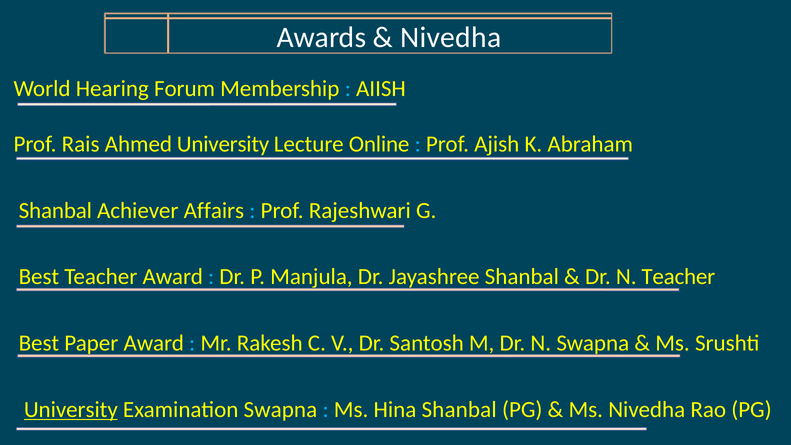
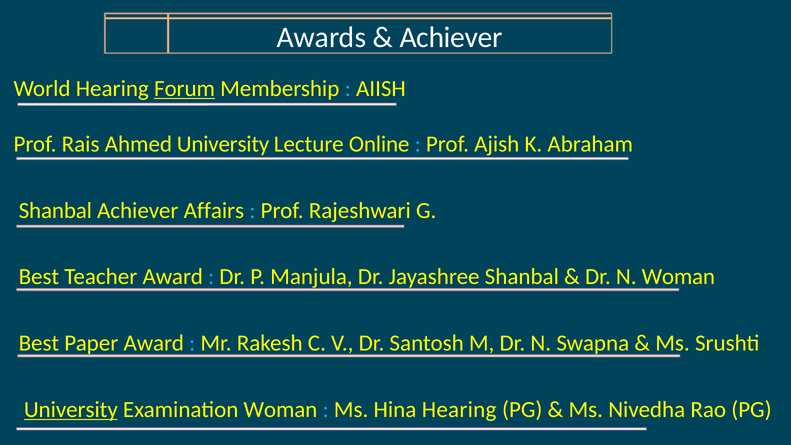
Nivedha: Nivedha -> Achiever (451, 38)
Forum underline: none -> present (185, 89)
Teacher: Teacher -> Woman (678, 277)
Examination Swapna: Swapna -> Woman (280, 410)
Hina Shanbal: Shanbal -> Hearing (459, 410)
